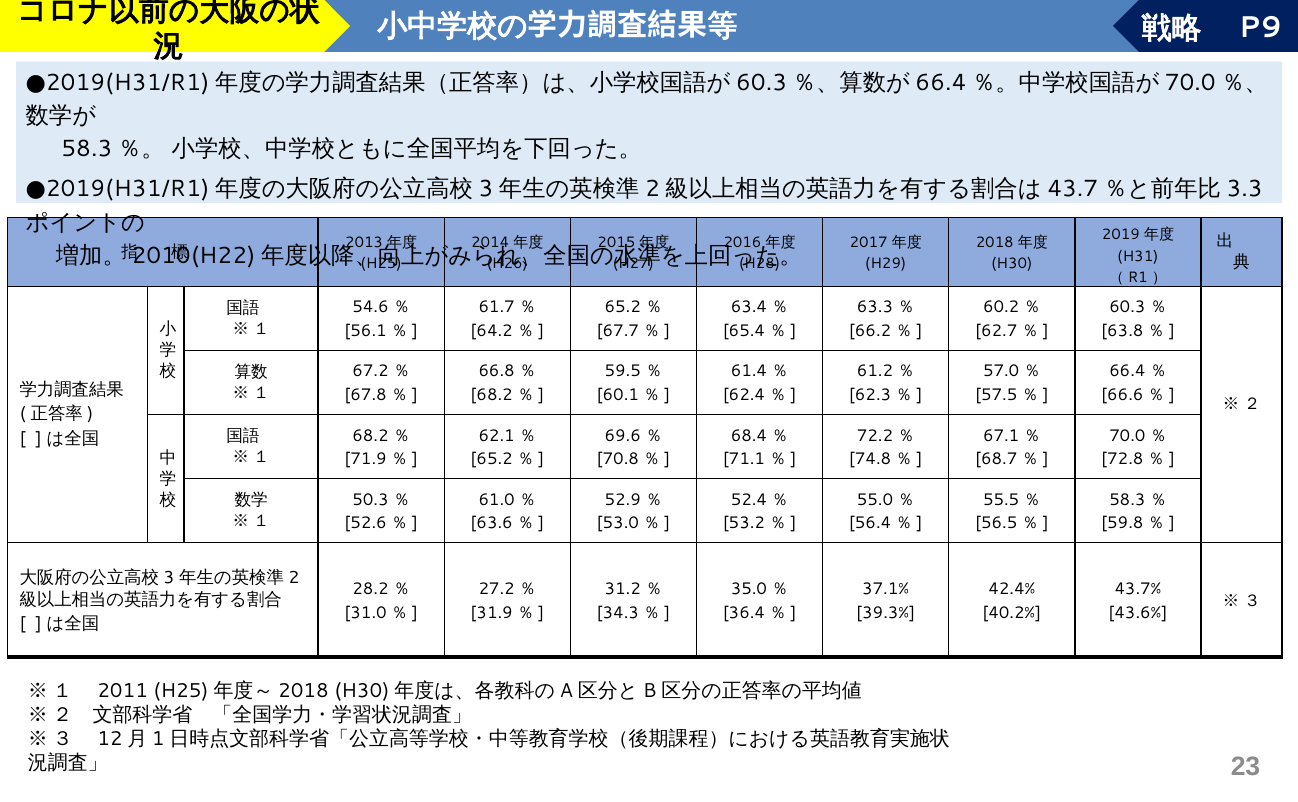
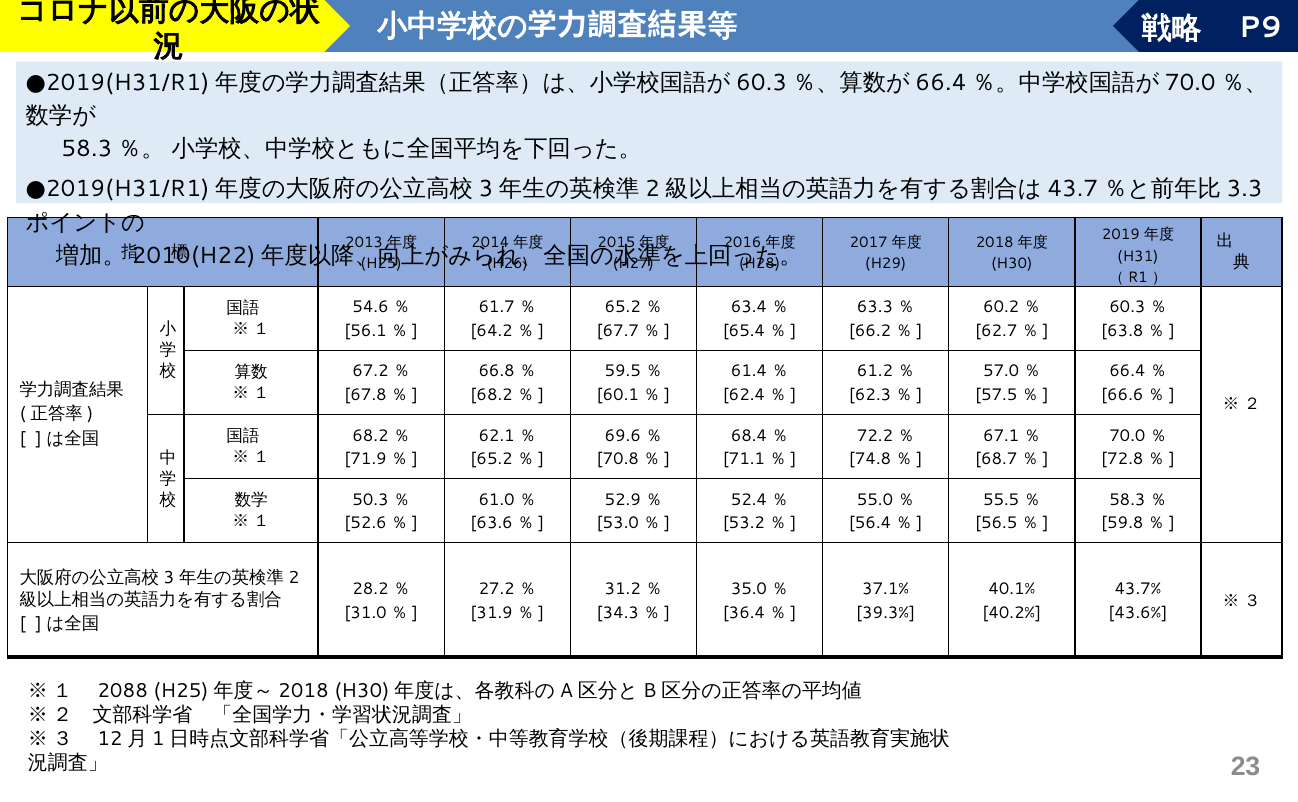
42.4%: 42.4% -> 40.1% (1012, 589)
2011: 2011 -> 2088 (123, 691)
